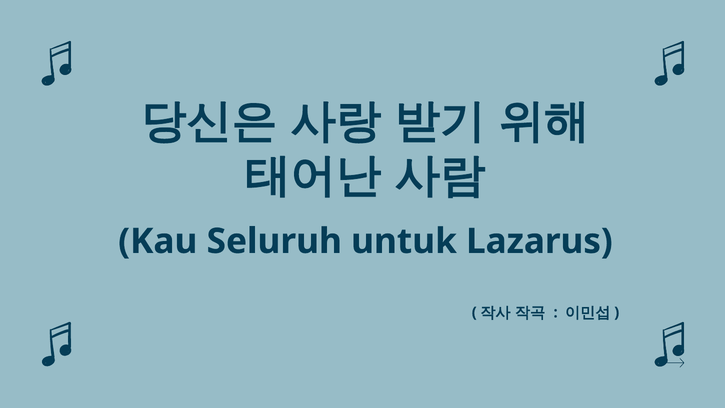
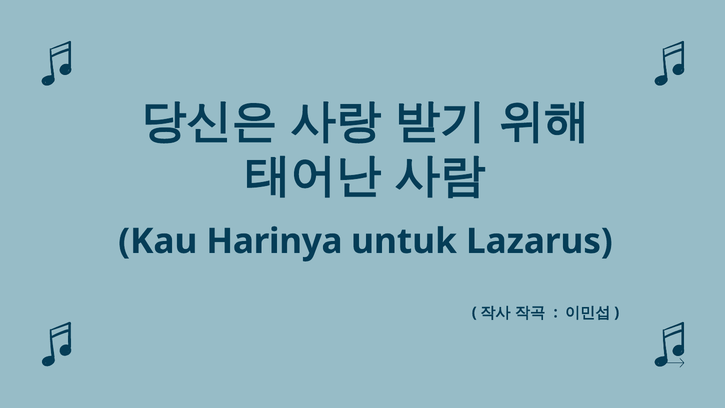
Seluruh: Seluruh -> Harinya (274, 241)
